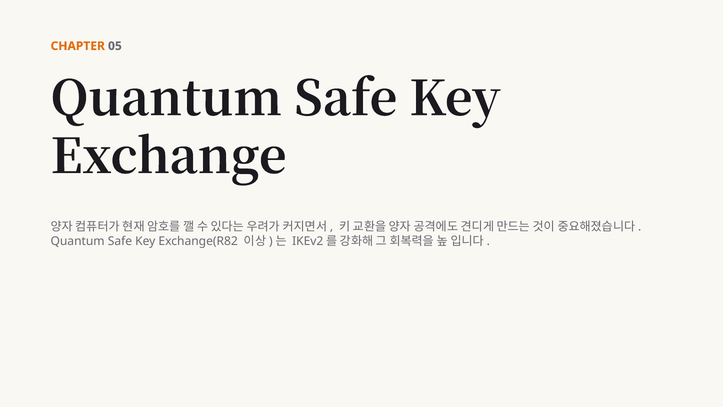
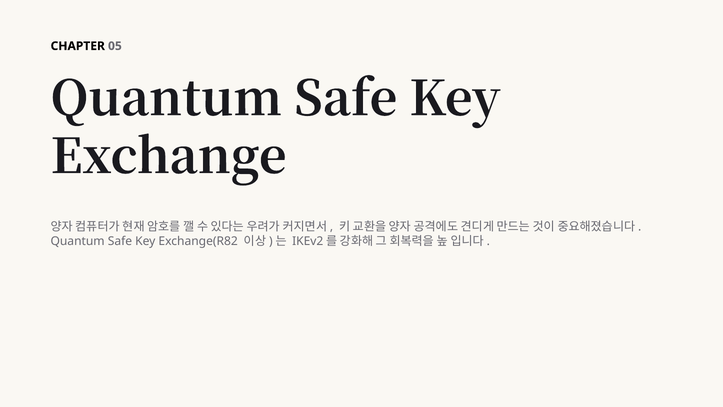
CHAPTER colour: orange -> black (78, 46)
